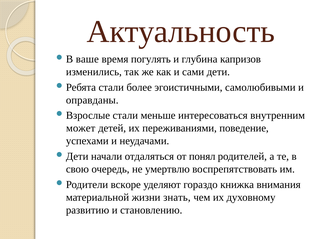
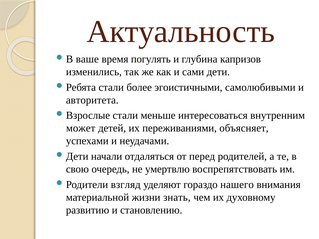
оправданы: оправданы -> авторитета (92, 100)
поведение: поведение -> объясняет (244, 128)
понял: понял -> перед (202, 157)
вскоре: вскоре -> взгляд (126, 185)
книжка: книжка -> нашего (237, 185)
